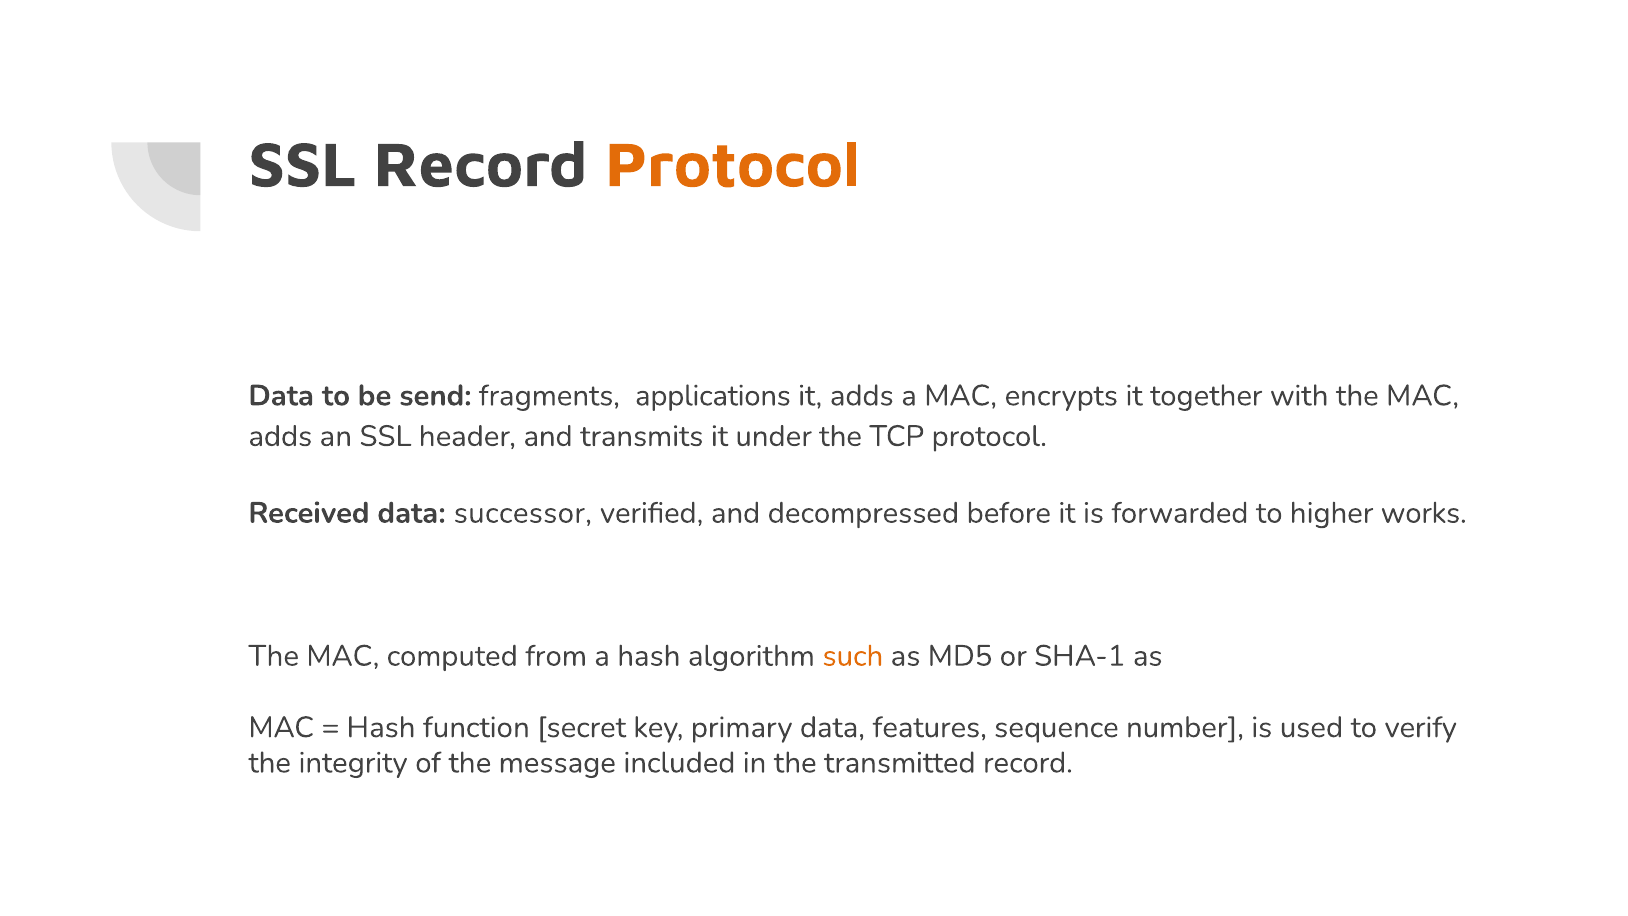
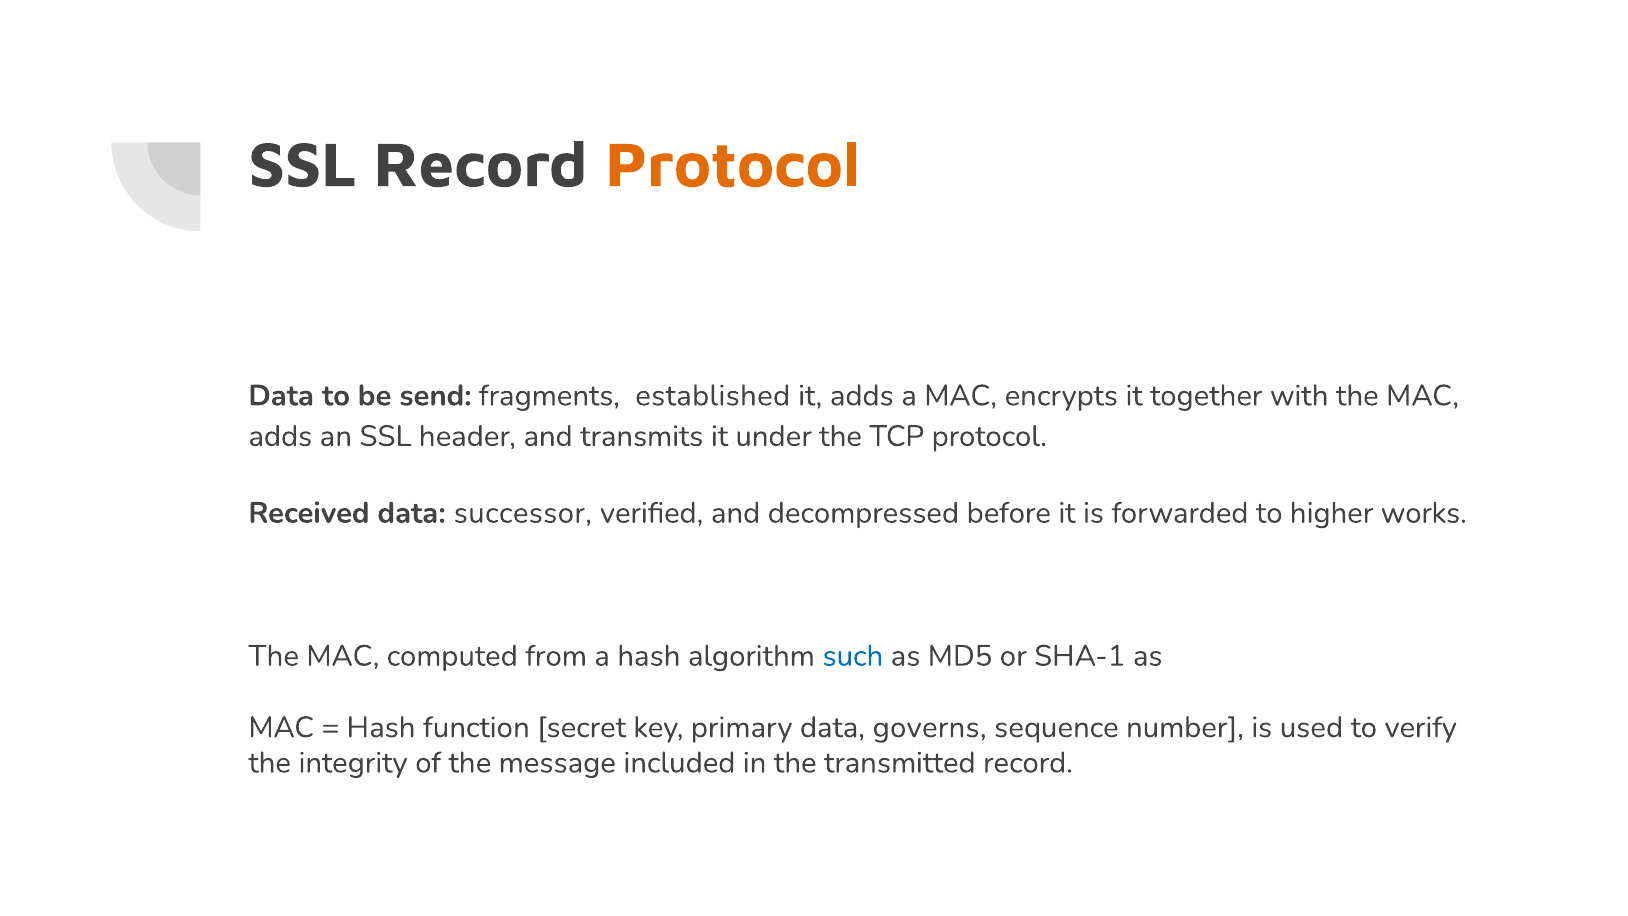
applications: applications -> established (713, 396)
such colour: orange -> blue (853, 656)
features: features -> governs (930, 727)
